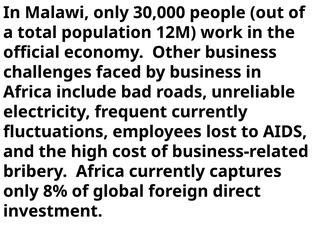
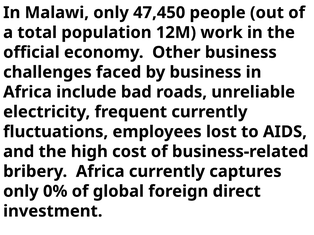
30,000: 30,000 -> 47,450 (159, 13)
8%: 8% -> 0% (55, 192)
